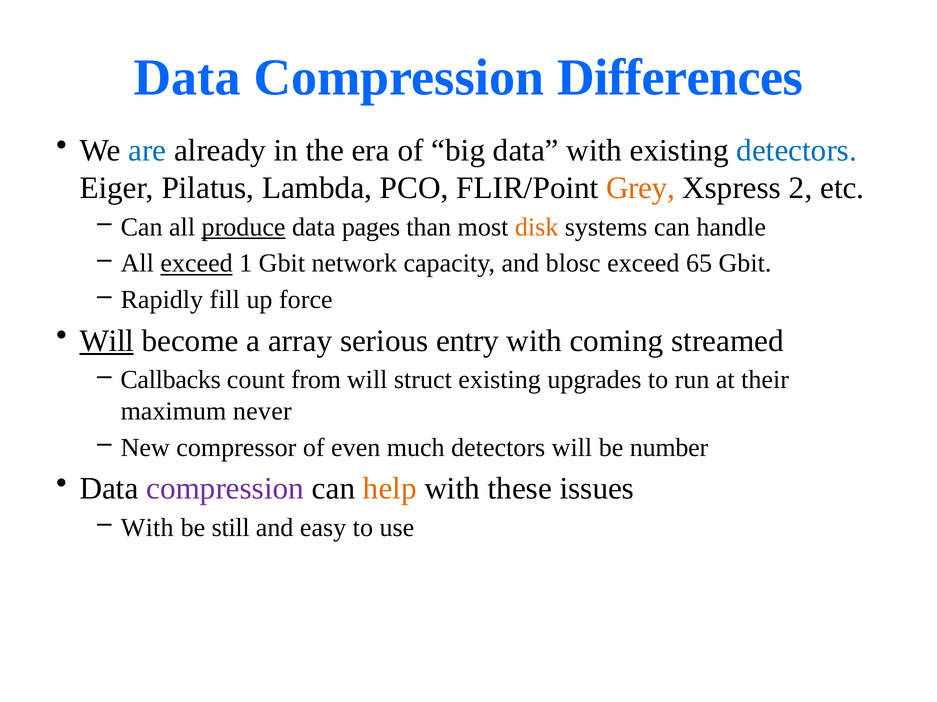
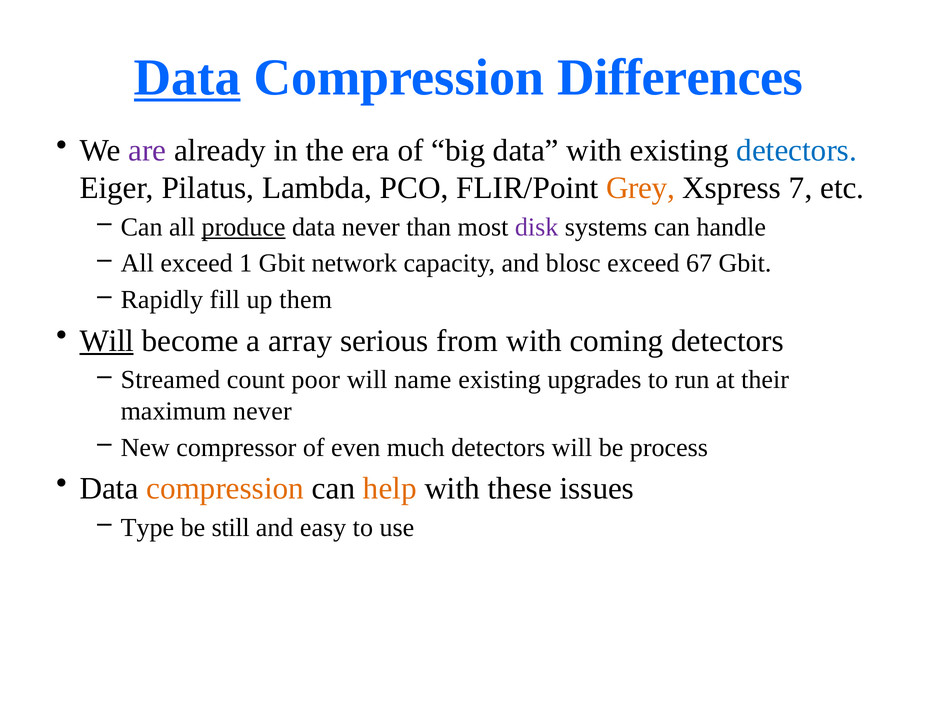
Data underline: none -> present (187, 78)
are colour: blue -> purple (147, 151)
2: 2 -> 7 (801, 188)
data pages: pages -> never (371, 227)
disk colour: orange -> purple (537, 227)
exceed underline: present -> none (197, 264)
65: 65 -> 67 (699, 264)
force: force -> them (306, 300)
entry: entry -> from (467, 341)
coming streamed: streamed -> detectors (728, 341)
Callbacks: Callbacks -> Streamed (170, 380)
from: from -> poor (316, 380)
struct: struct -> name (423, 380)
number: number -> process (669, 448)
compression colour: purple -> orange (225, 489)
With: With -> Type (147, 528)
